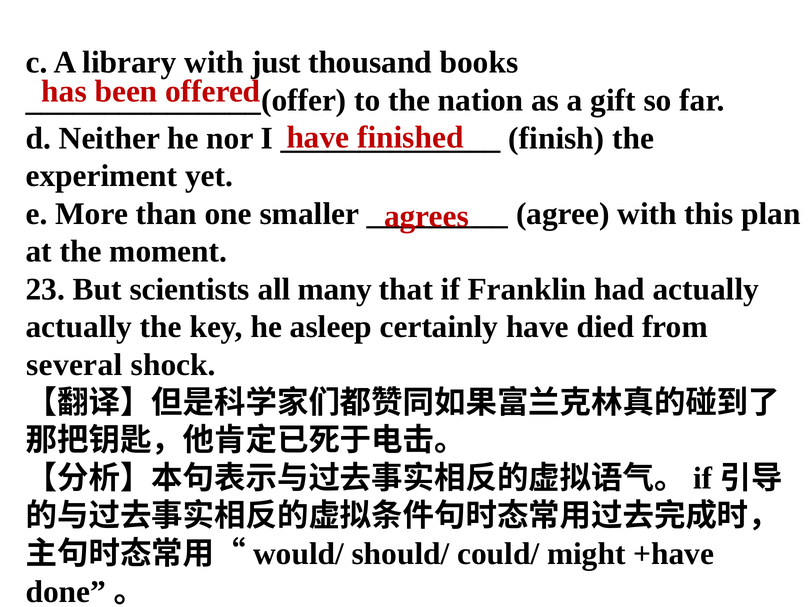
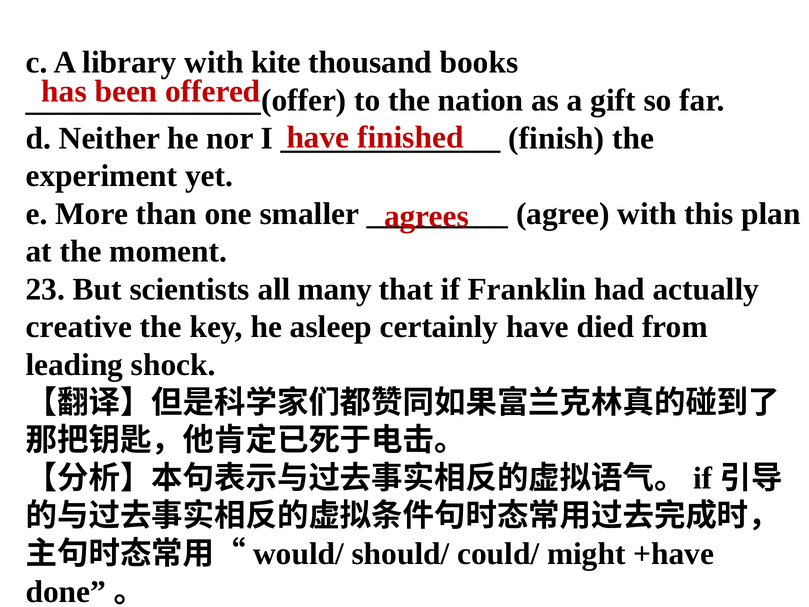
just: just -> kite (276, 63)
actually: actually -> creative (79, 327)
several: several -> leading (74, 365)
